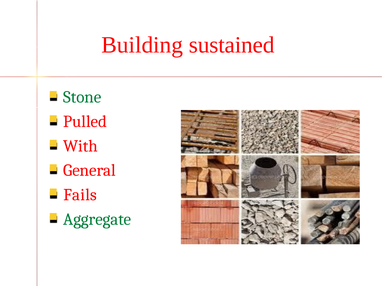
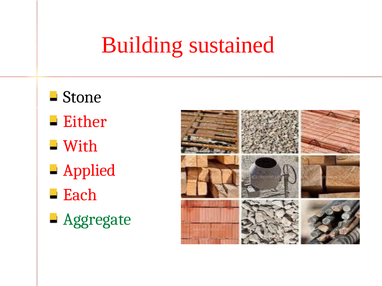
Stone colour: green -> black (82, 97)
Pulled: Pulled -> Either (85, 122)
General: General -> Applied (90, 171)
Fails: Fails -> Each (80, 195)
